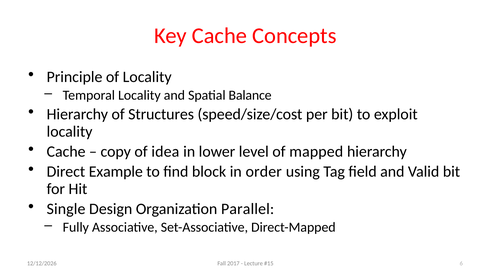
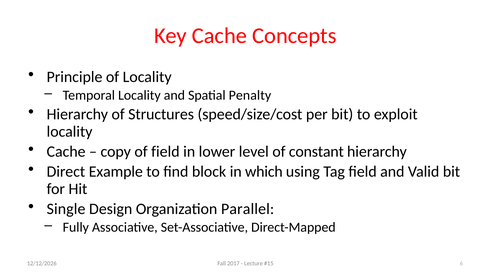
Balance: Balance -> Penalty (250, 95)
of idea: idea -> field (165, 152)
mapped: mapped -> constant (316, 152)
order: order -> which (264, 172)
